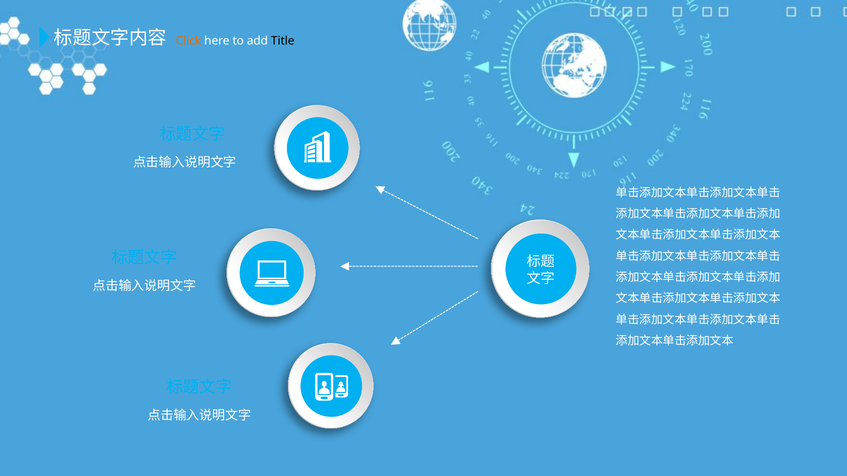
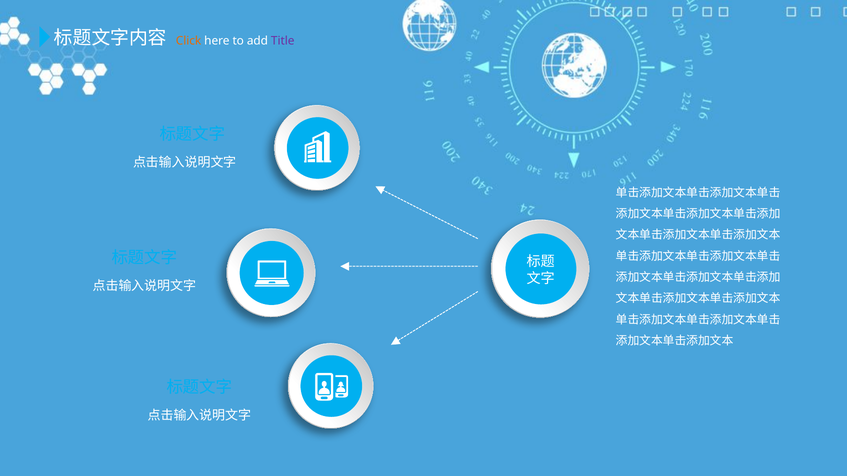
Title colour: black -> purple (283, 41)
